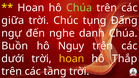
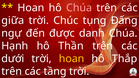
Chúa colour: light green -> pink (79, 8)
nghe: nghe -> được (62, 33)
Buồn: Buồn -> Hạnh (15, 46)
Nguy: Nguy -> Thần (71, 46)
